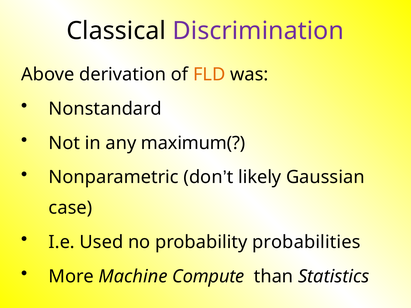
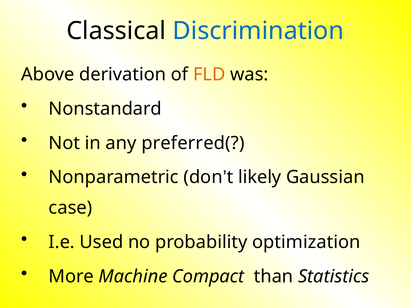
Discrimination colour: purple -> blue (258, 31)
maximum(: maximum( -> preferred( (193, 143)
probabilities: probabilities -> optimization (306, 242)
Compute: Compute -> Compact (208, 277)
